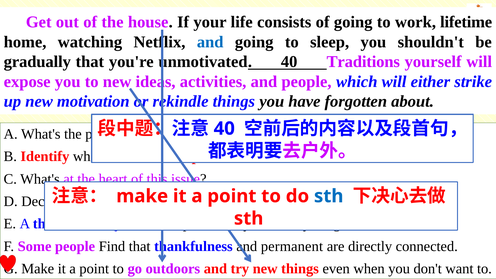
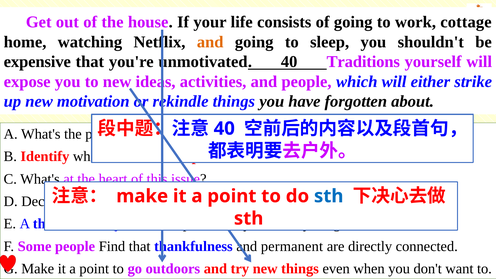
lifetime: lifetime -> cottage (466, 22)
and colour: blue -> orange (210, 42)
gradually: gradually -> expensive (37, 62)
